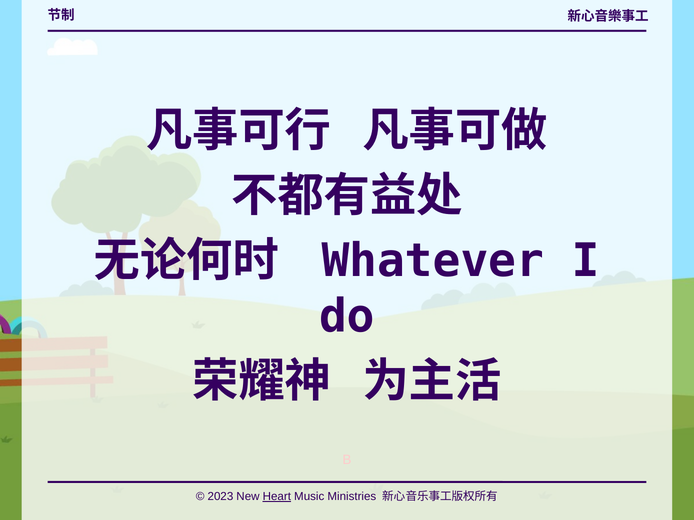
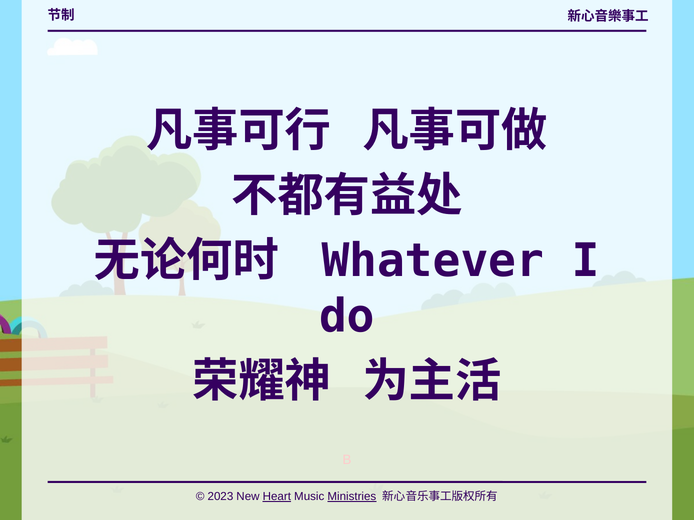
Ministries underline: none -> present (352, 497)
